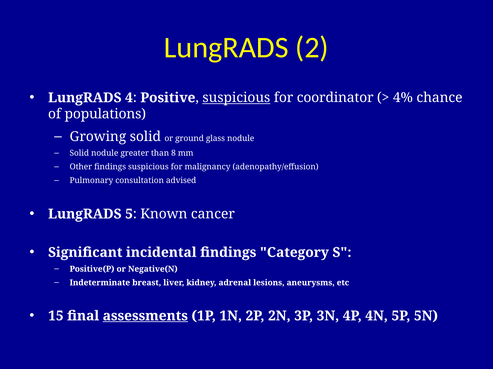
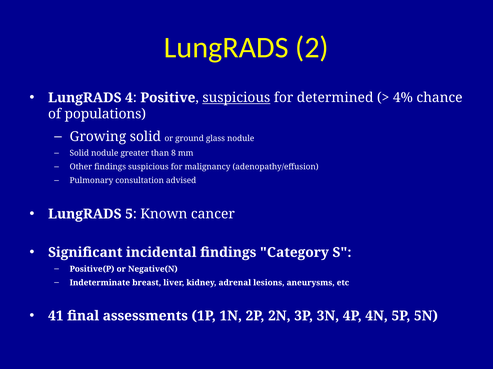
coordinator: coordinator -> determined (335, 98)
15: 15 -> 41 (56, 316)
assessments underline: present -> none (145, 316)
